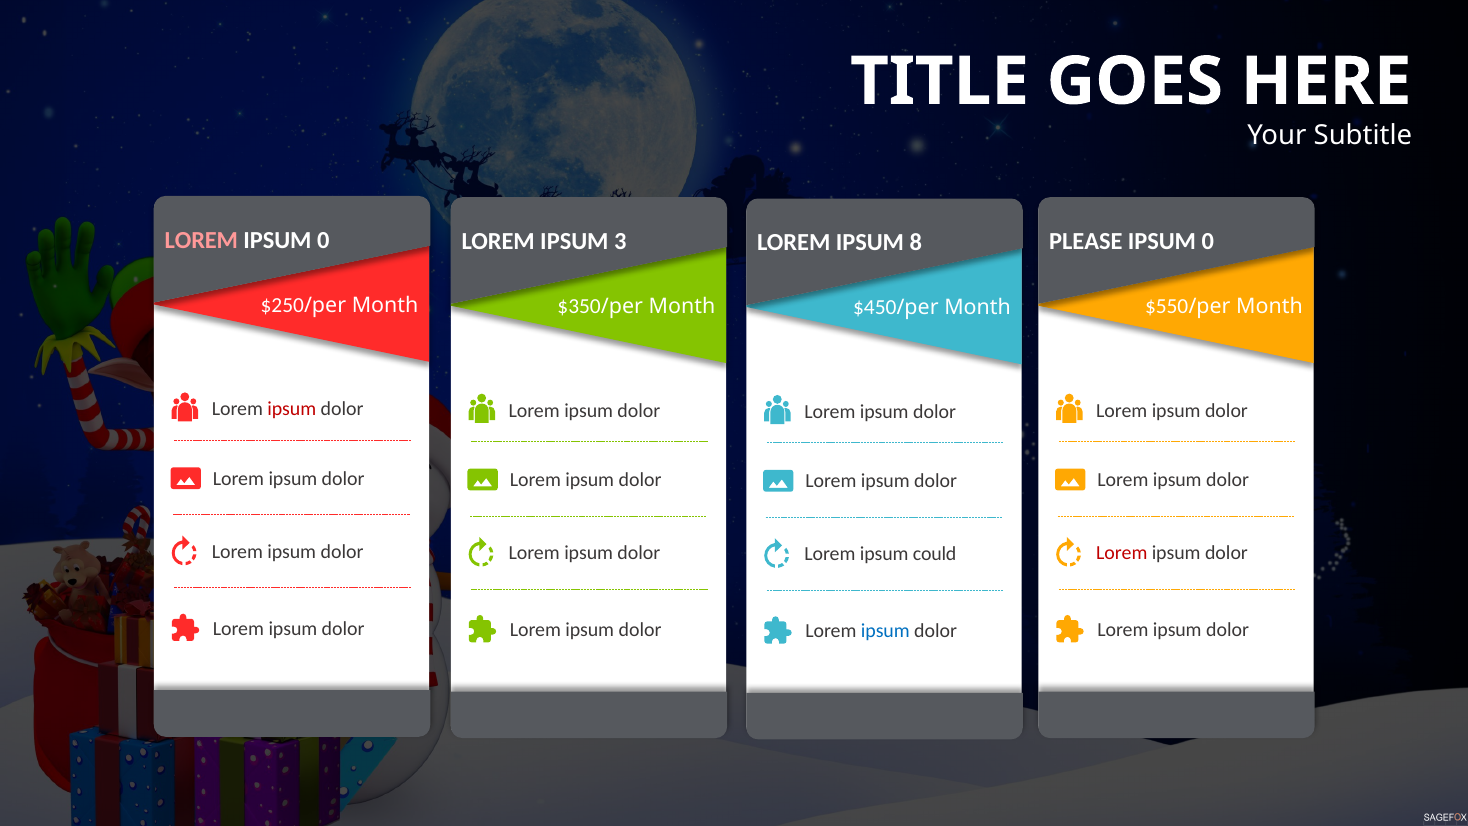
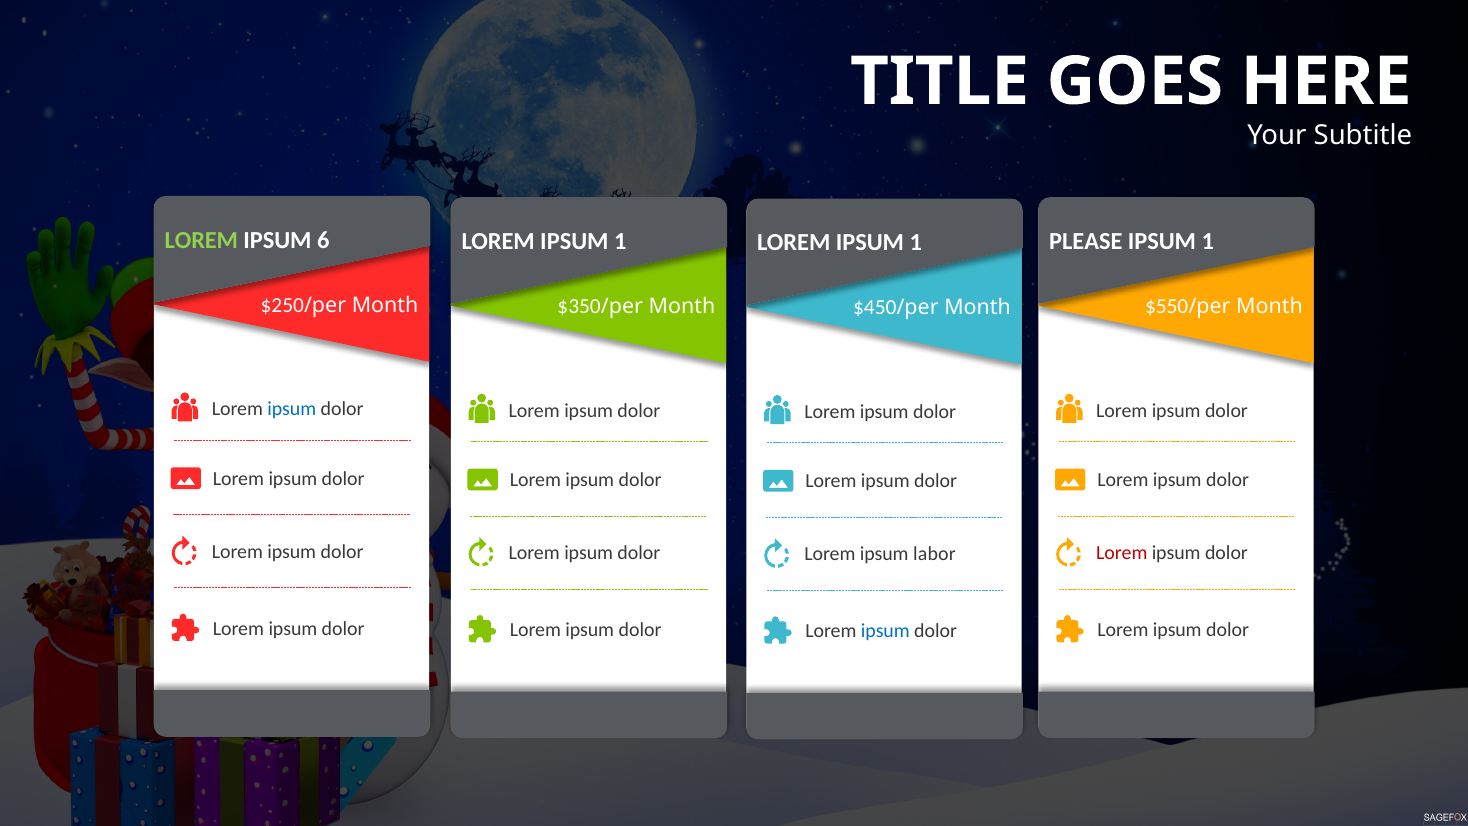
LOREM colour: pink -> light green (201, 240)
0: 0 -> 6 (323, 240)
3: 3 -> 1 (620, 241)
0: 0 -> 1 (1208, 241)
8: 8 -> 1 (916, 243)
ipsum colour: red -> blue (292, 409)
could: could -> labor (934, 554)
